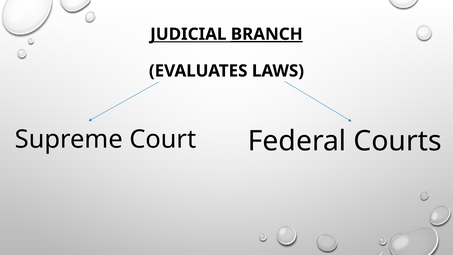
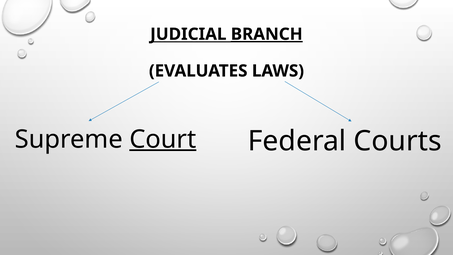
Court underline: none -> present (163, 139)
